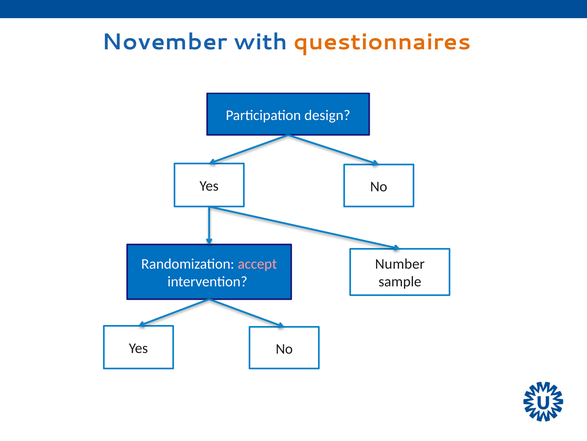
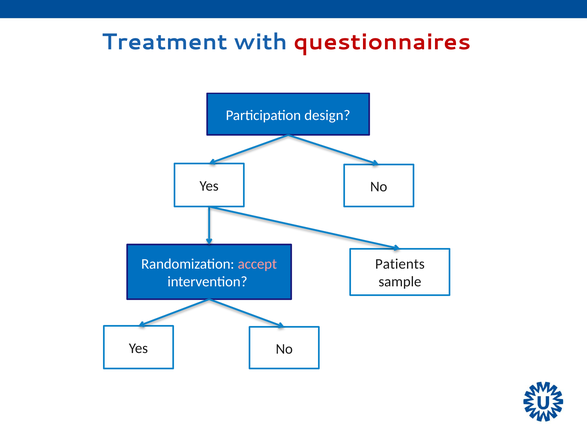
November: November -> Treatment (165, 42)
questionnaires colour: orange -> red (382, 42)
Number: Number -> Patients (400, 264)
